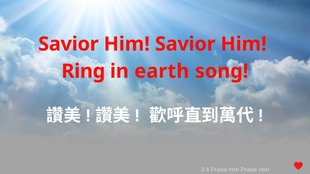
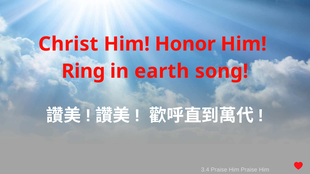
Savior: Savior -> Christ (68, 44)
Him Savior: Savior -> Honor (185, 44)
